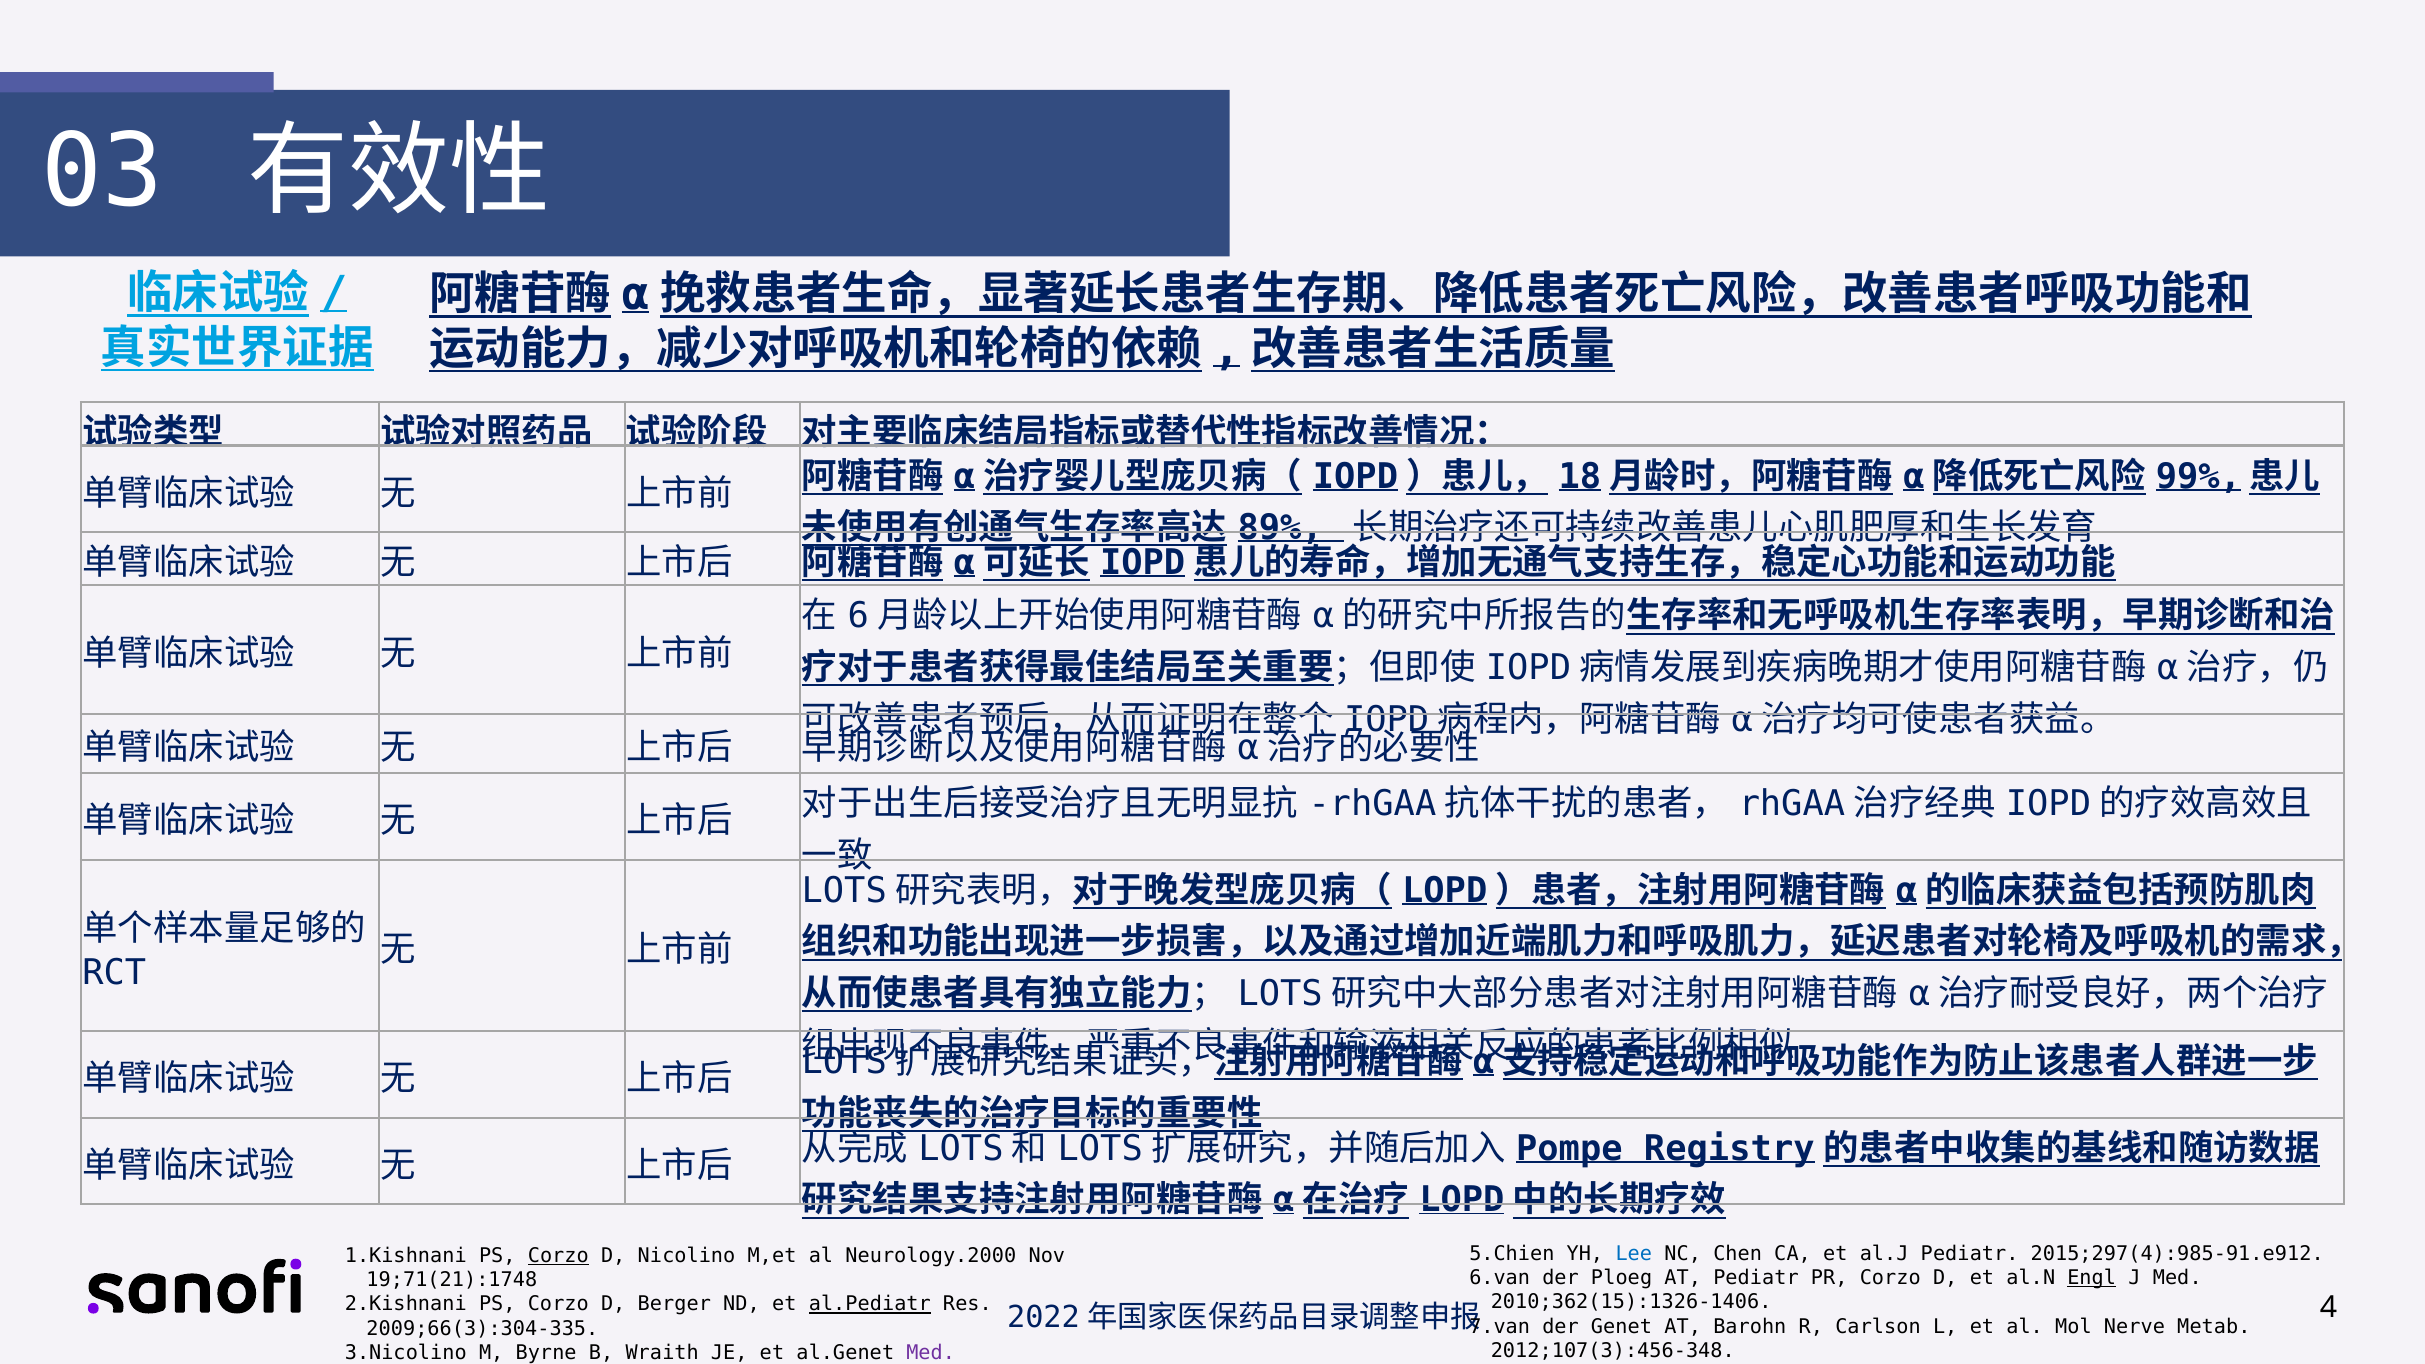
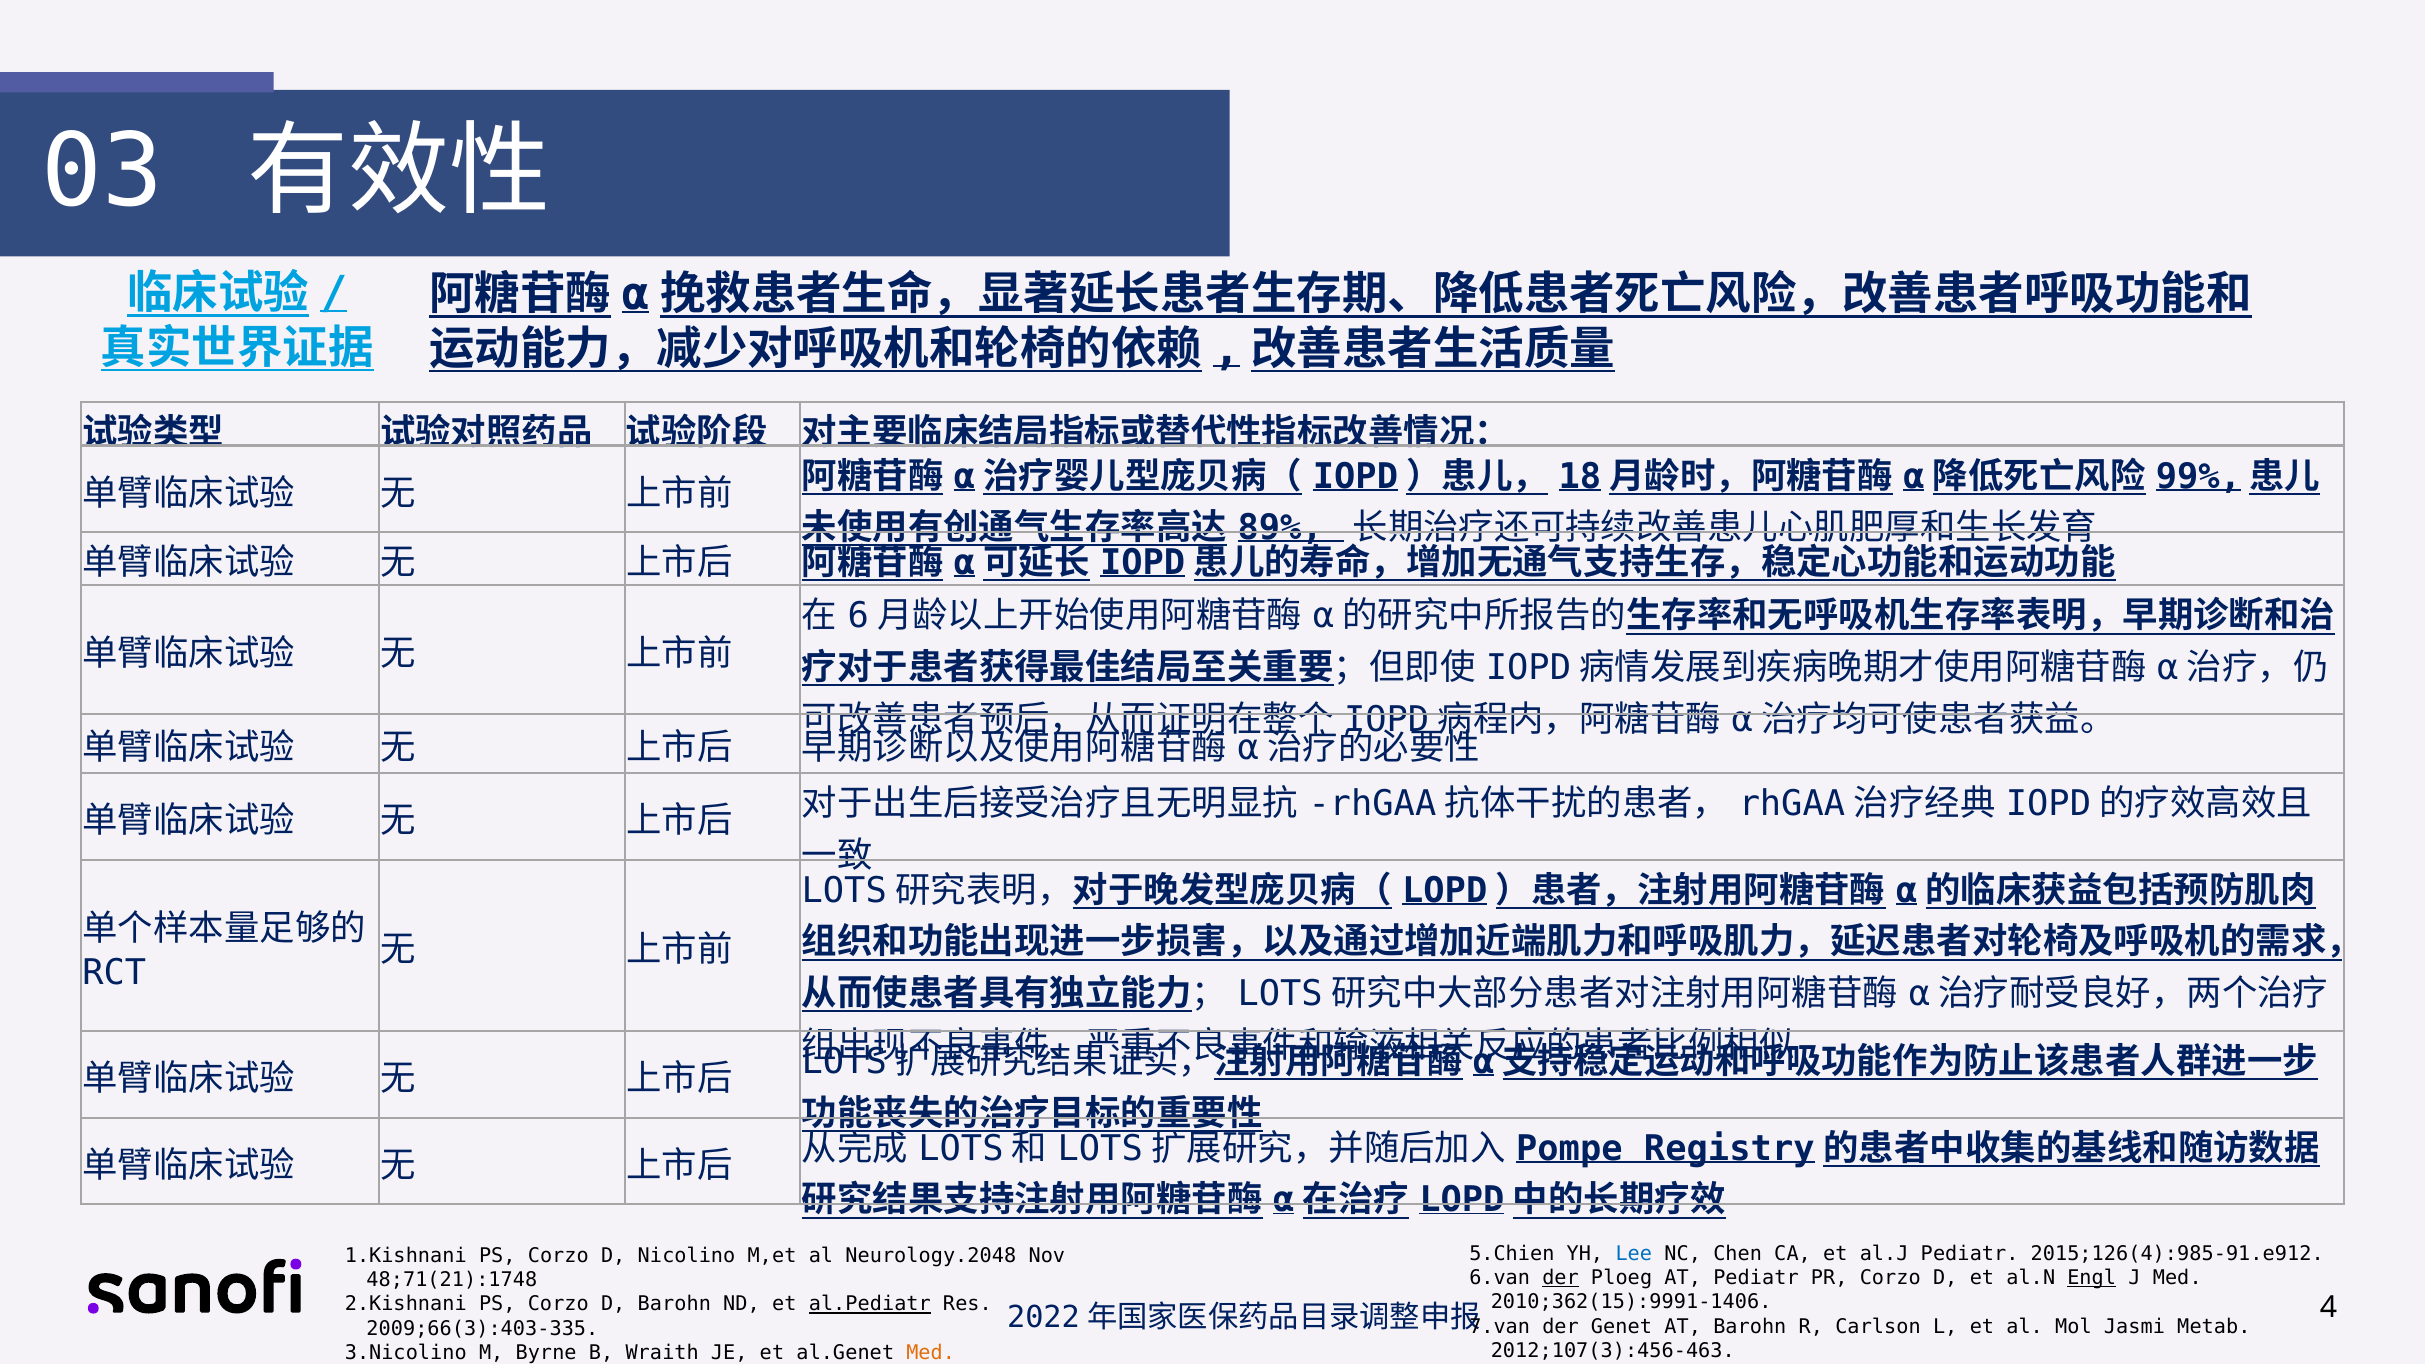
2015;297(4):985-91.e912: 2015;297(4):985-91.e912 -> 2015;126(4):985-91.e912 (2177, 1254)
Corzo underline: present -> none (558, 1256)
Neurology.2000: Neurology.2000 -> Neurology.2048 (931, 1256)
der underline: none -> present (1561, 1278)
19;71(21):1748: 19;71(21):1748 -> 48;71(21):1748 (452, 1280)
2010;362(15):1326-1406: 2010;362(15):1326-1406 -> 2010;362(15):9991-1406 (1631, 1302)
D Berger: Berger -> Barohn (674, 1304)
Nerve: Nerve -> Jasmi (2134, 1327)
2009;66(3):304-335: 2009;66(3):304-335 -> 2009;66(3):403-335 (482, 1329)
2012;107(3):456-348: 2012;107(3):456-348 -> 2012;107(3):456-463 (1613, 1351)
Med colour: purple -> orange (931, 1353)
